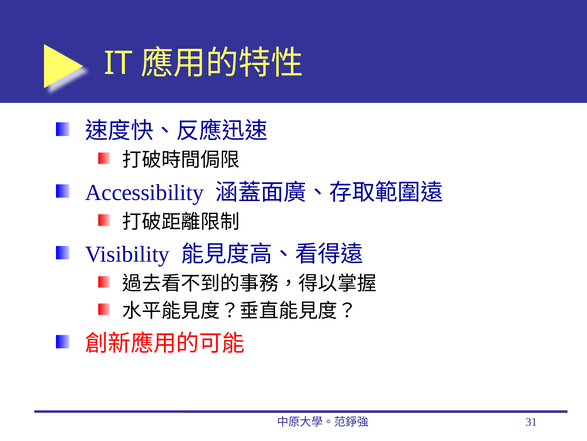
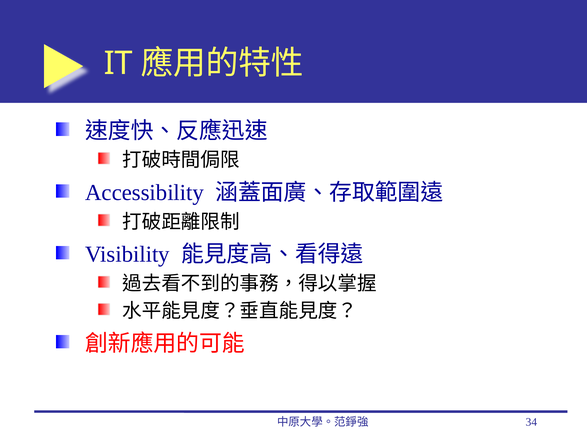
31: 31 -> 34 (531, 421)
